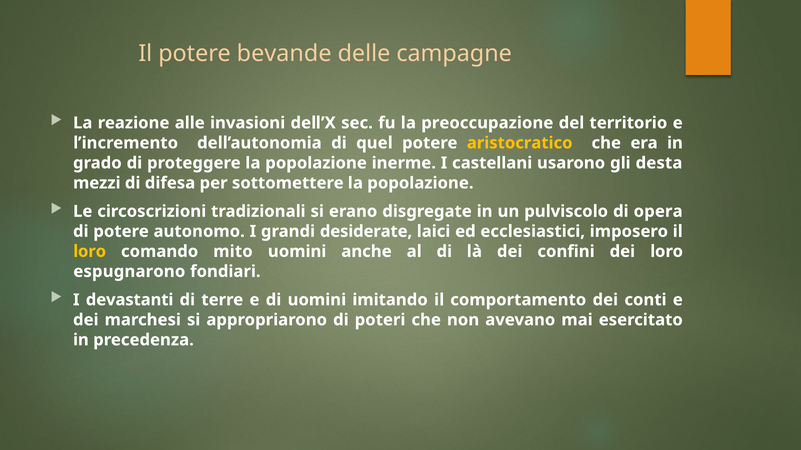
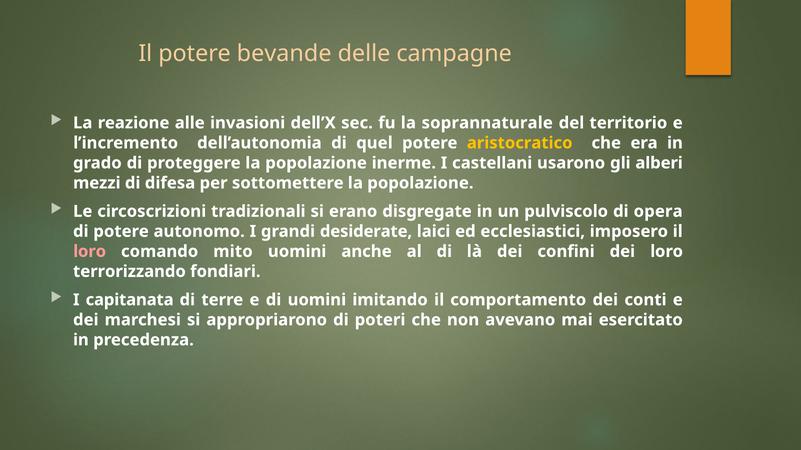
preoccupazione: preoccupazione -> soprannaturale (487, 123)
desta: desta -> alberi (659, 163)
loro colour: yellow -> pink (90, 252)
espugnarono: espugnarono -> terrorizzando (129, 272)
devastanti: devastanti -> capitanata (130, 300)
